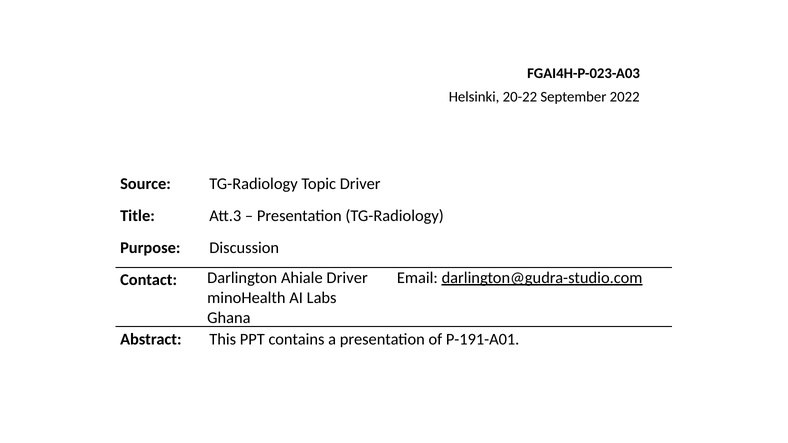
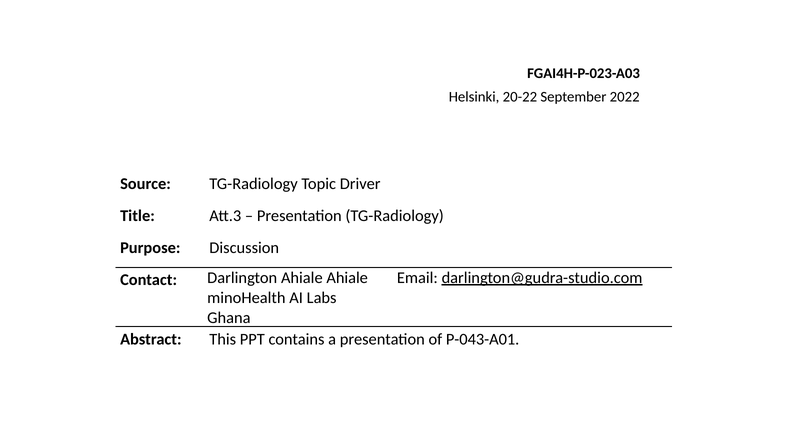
Ahiale Driver: Driver -> Ahiale (347, 278)
P-191-A01: P-191-A01 -> P-043-A01 (483, 339)
